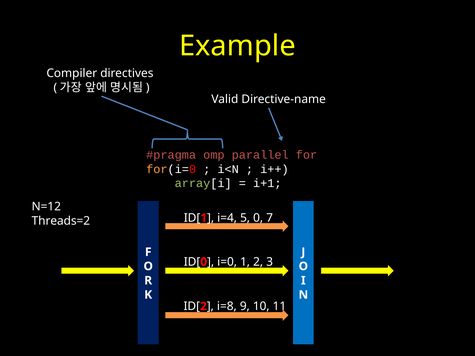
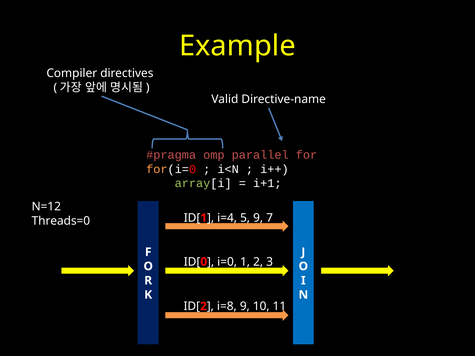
Threads=2: Threads=2 -> Threads=0 (61, 221)
5 0: 0 -> 9 (258, 218)
